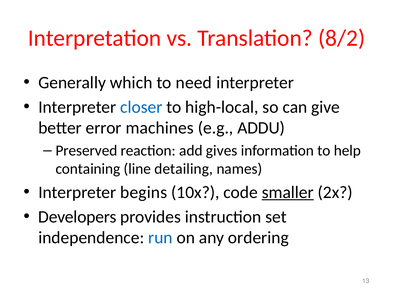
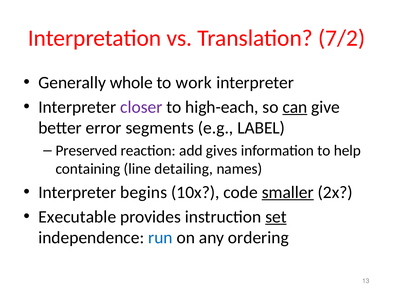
8/2: 8/2 -> 7/2 (342, 38)
which: which -> whole (131, 82)
need: need -> work (194, 82)
closer colour: blue -> purple (141, 107)
high-local: high-local -> high-each (222, 107)
can underline: none -> present (295, 107)
machines: machines -> segments (160, 128)
ADDU: ADDU -> LABEL (261, 128)
Developers: Developers -> Executable (77, 217)
set underline: none -> present (276, 217)
